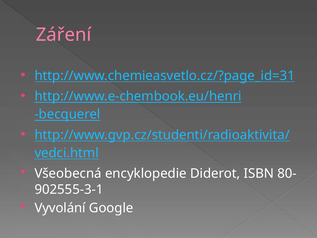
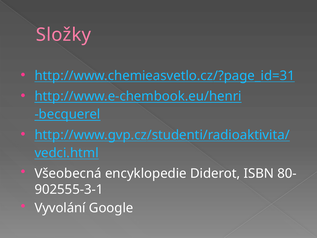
Záření: Záření -> Složky (63, 35)
